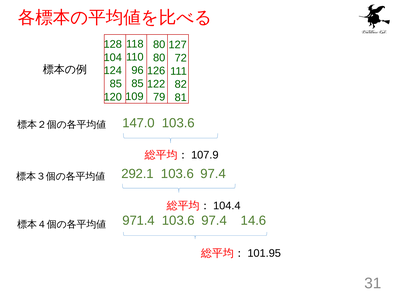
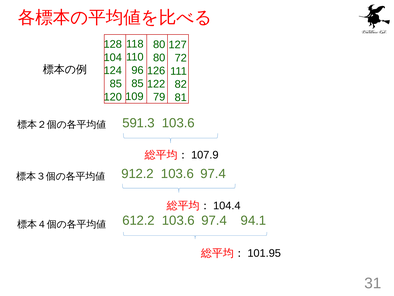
147.0: 147.0 -> 591.3 (139, 123)
292.1: 292.1 -> 912.2 (138, 174)
971.4: 971.4 -> 612.2 (139, 220)
14.6: 14.6 -> 94.1 (254, 220)
